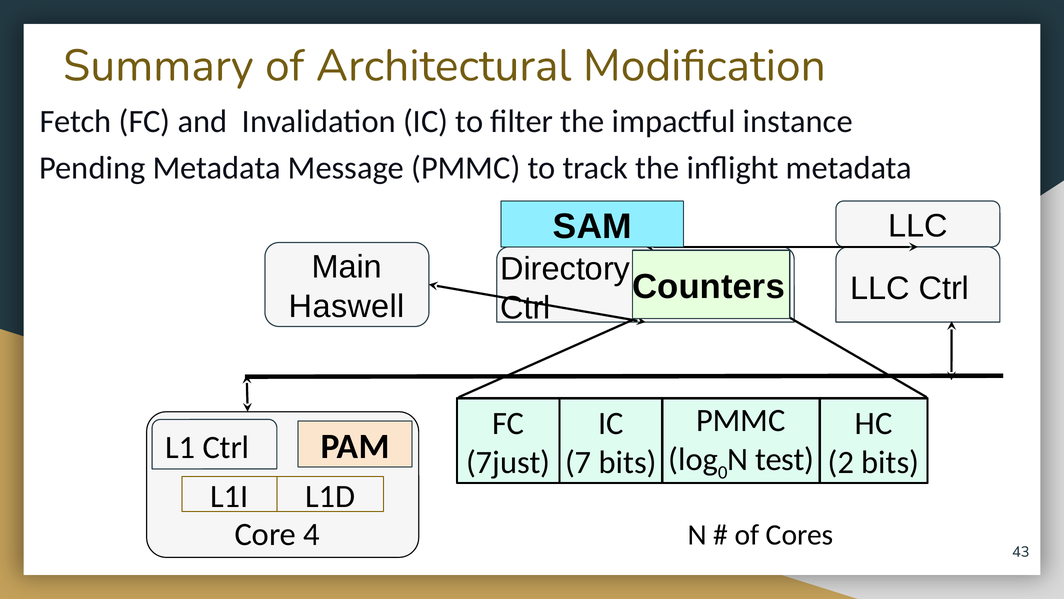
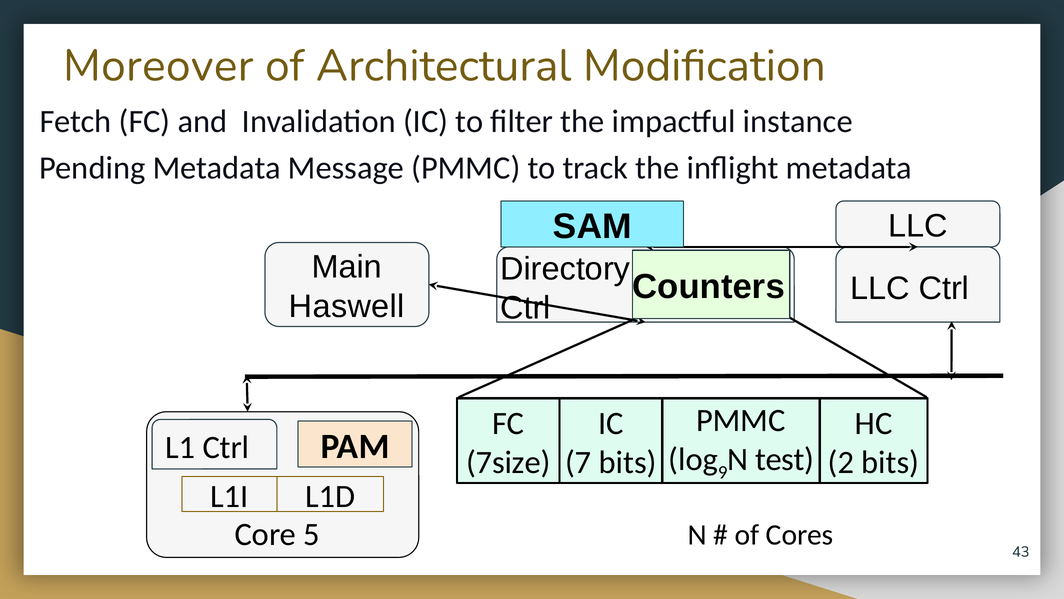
Summary: Summary -> Moreover (158, 66)
0: 0 -> 9 (723, 472)
7just: 7just -> 7size (508, 462)
4: 4 -> 5 (312, 534)
